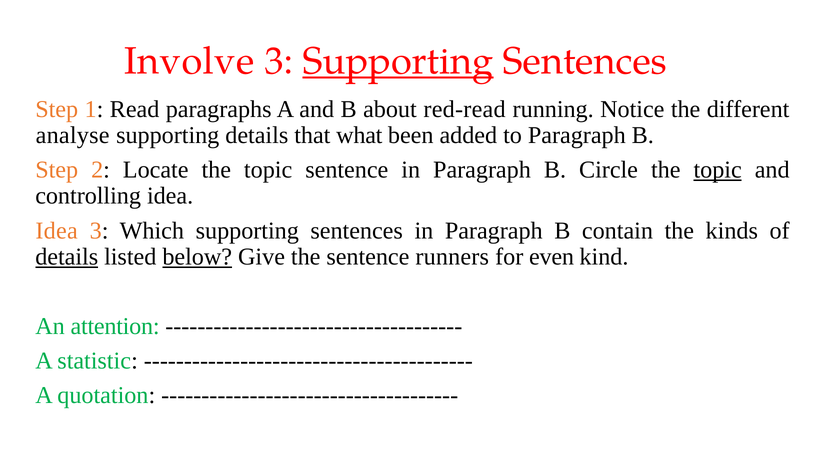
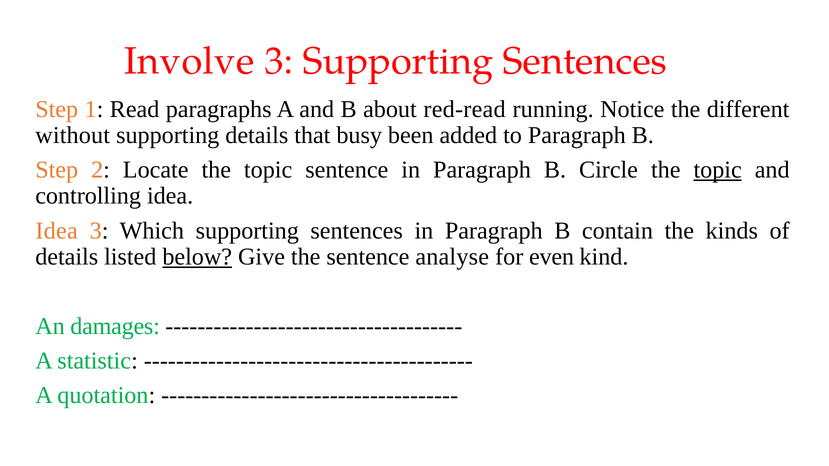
Supporting underline: present -> none (398, 61)
analyse: analyse -> without (73, 135)
what: what -> busy (359, 135)
details underline: present -> none (67, 257)
runners: runners -> analyse (452, 257)
attention: attention -> damages (115, 326)
